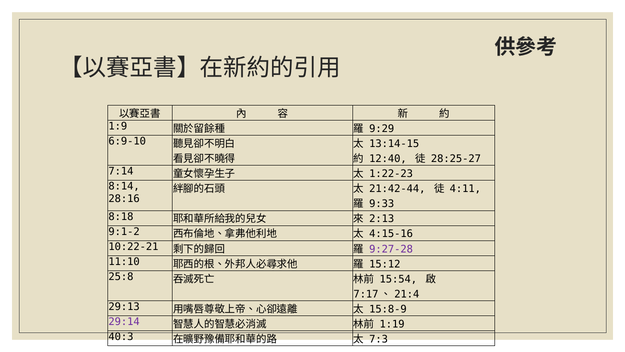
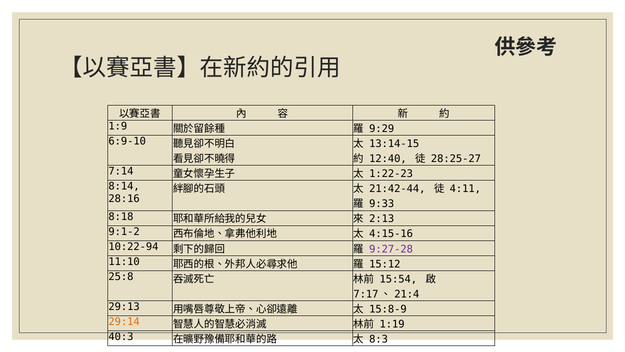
10:22-21: 10:22-21 -> 10:22-94 (133, 246)
29:14 colour: purple -> orange (124, 321)
7:3: 7:3 -> 8:3 (379, 339)
